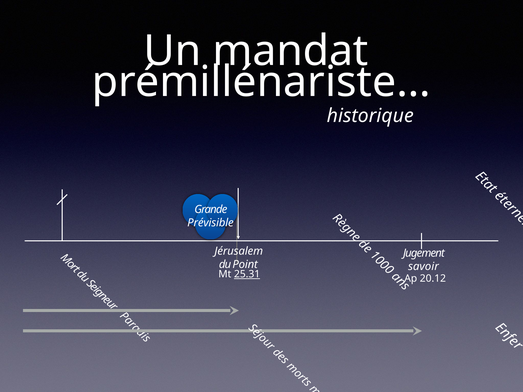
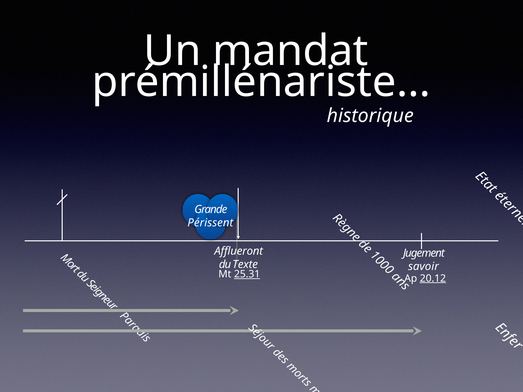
Prévisible: Prévisible -> Périssent (210, 223)
Jérusalem: Jérusalem -> Afflueront (239, 251)
Point: Point -> Texte (245, 265)
20.12 underline: none -> present (433, 279)
